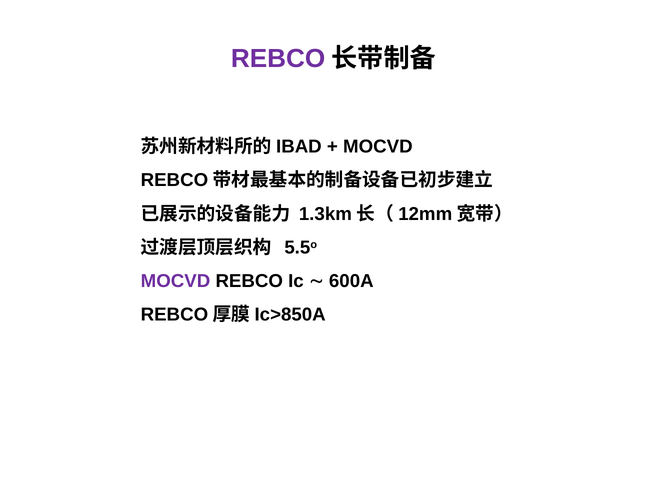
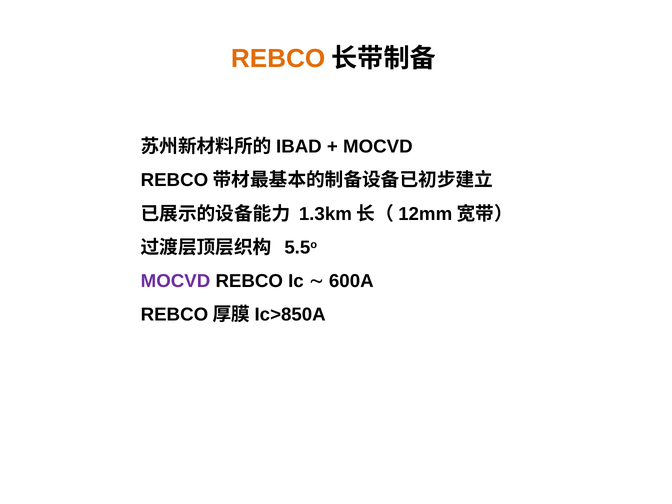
REBCO colour: purple -> orange (278, 58)
